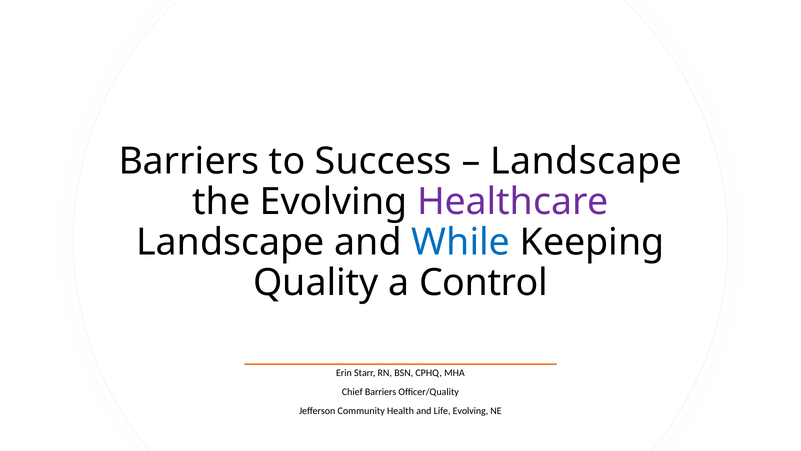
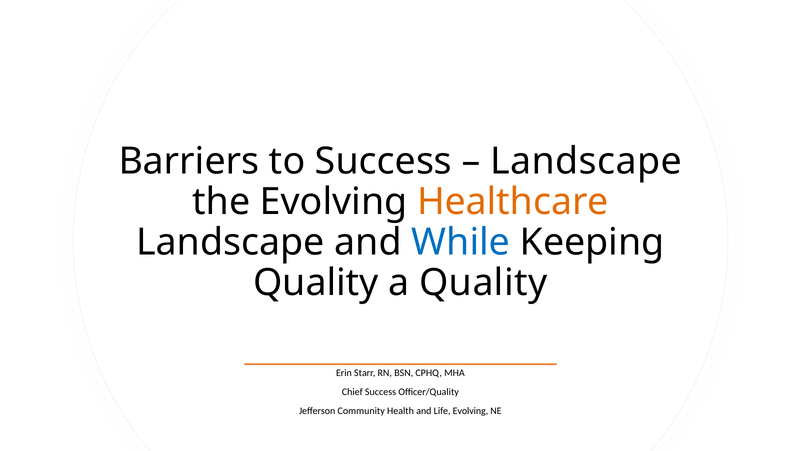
Healthcare colour: purple -> orange (513, 202)
a Control: Control -> Quality (483, 283)
Chief Barriers: Barriers -> Success (381, 392)
